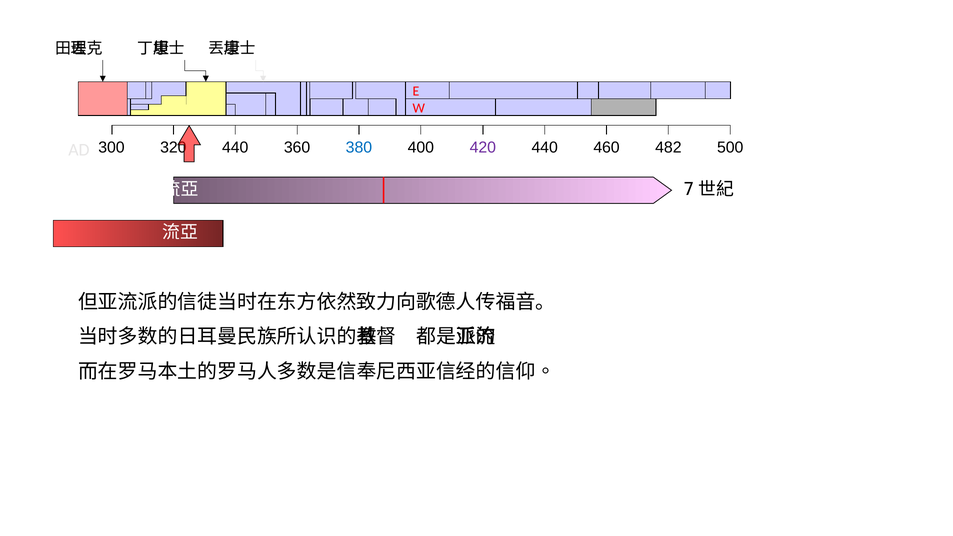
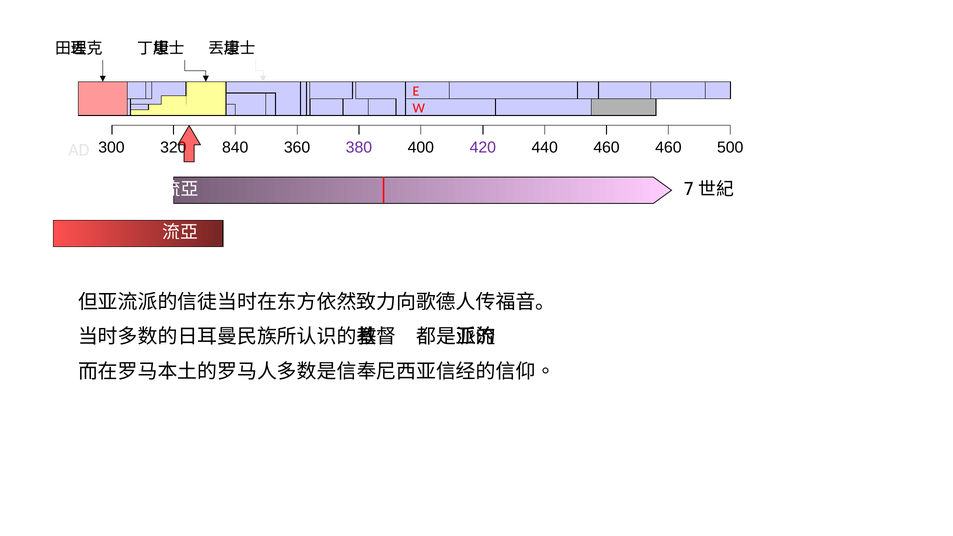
440: 440 -> 840 (235, 147)
380 colour: blue -> purple (359, 147)
460 482: 482 -> 460 (668, 147)
